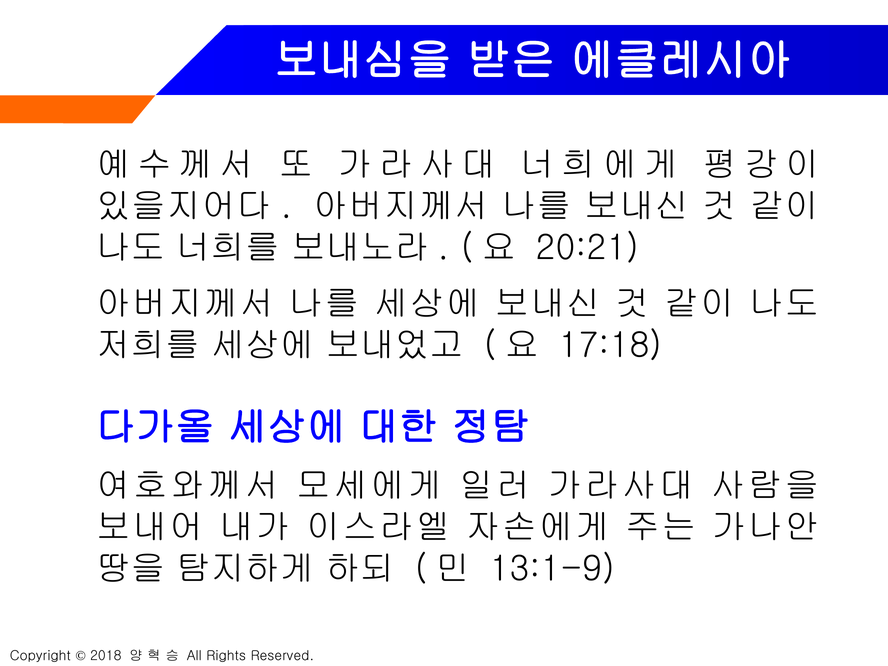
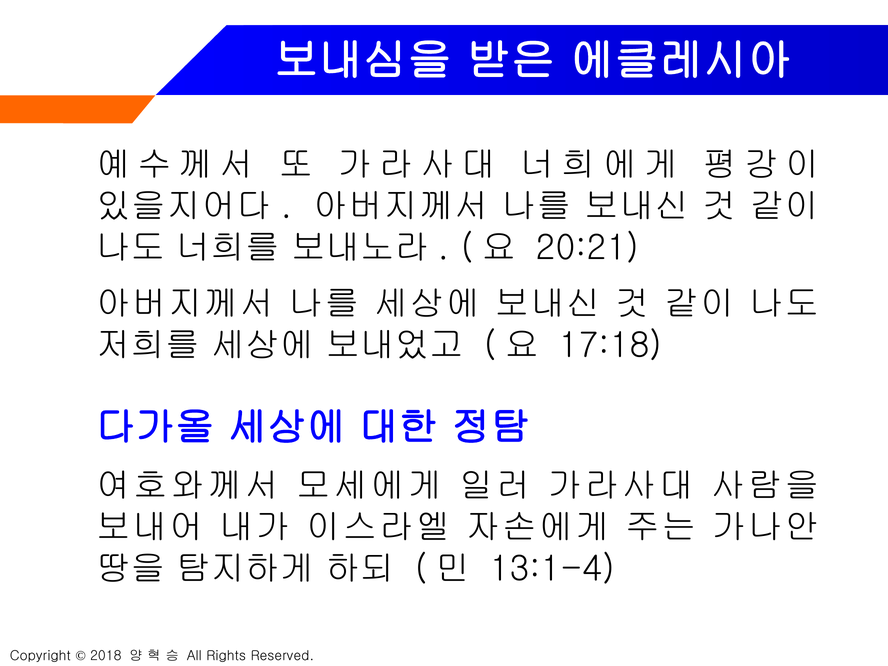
13:1-9: 13:1-9 -> 13:1-4 (552, 569)
